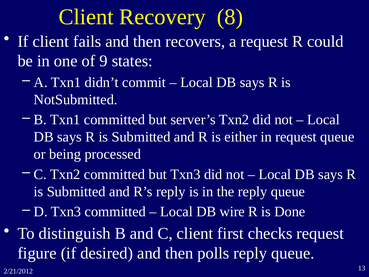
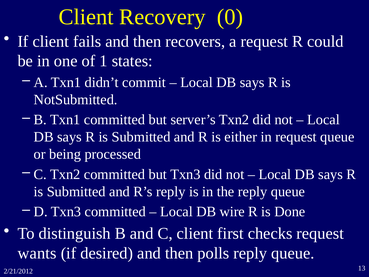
8: 8 -> 0 (230, 17)
9: 9 -> 1 (104, 61)
figure: figure -> wants (37, 253)
